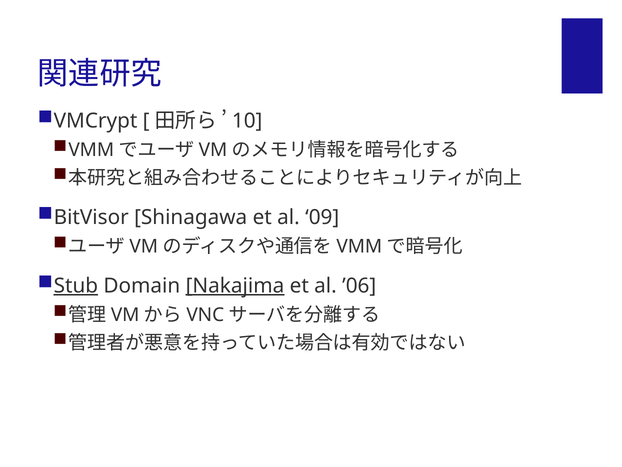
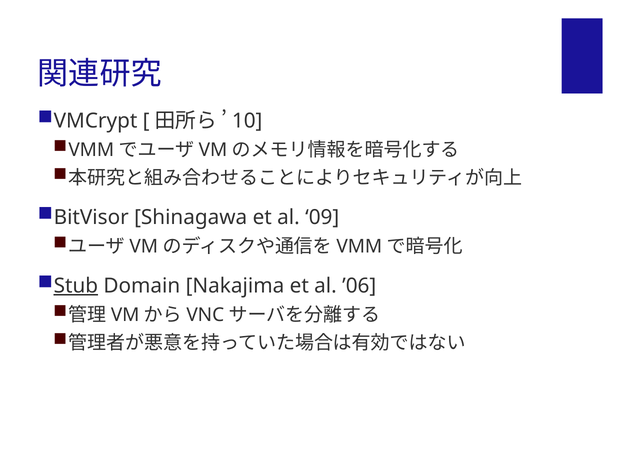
Nakajima underline: present -> none (235, 285)
